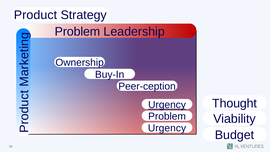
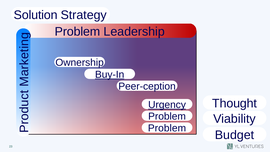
Product: Product -> Solution (36, 15)
Buy-In underline: none -> present (110, 75)
Urgency: Urgency -> Problem (167, 128)
